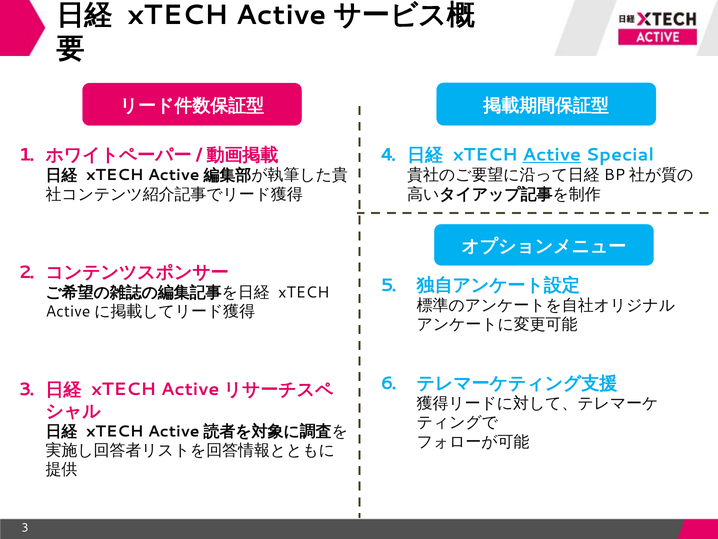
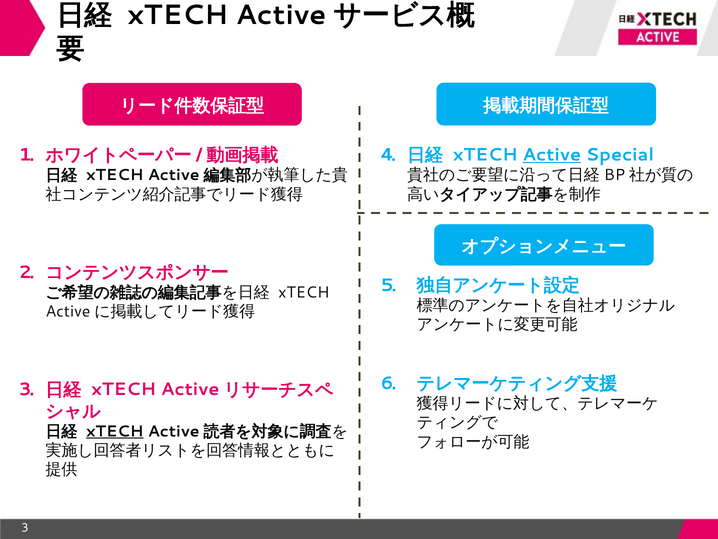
xTECH underline: none -> present (115, 431)
